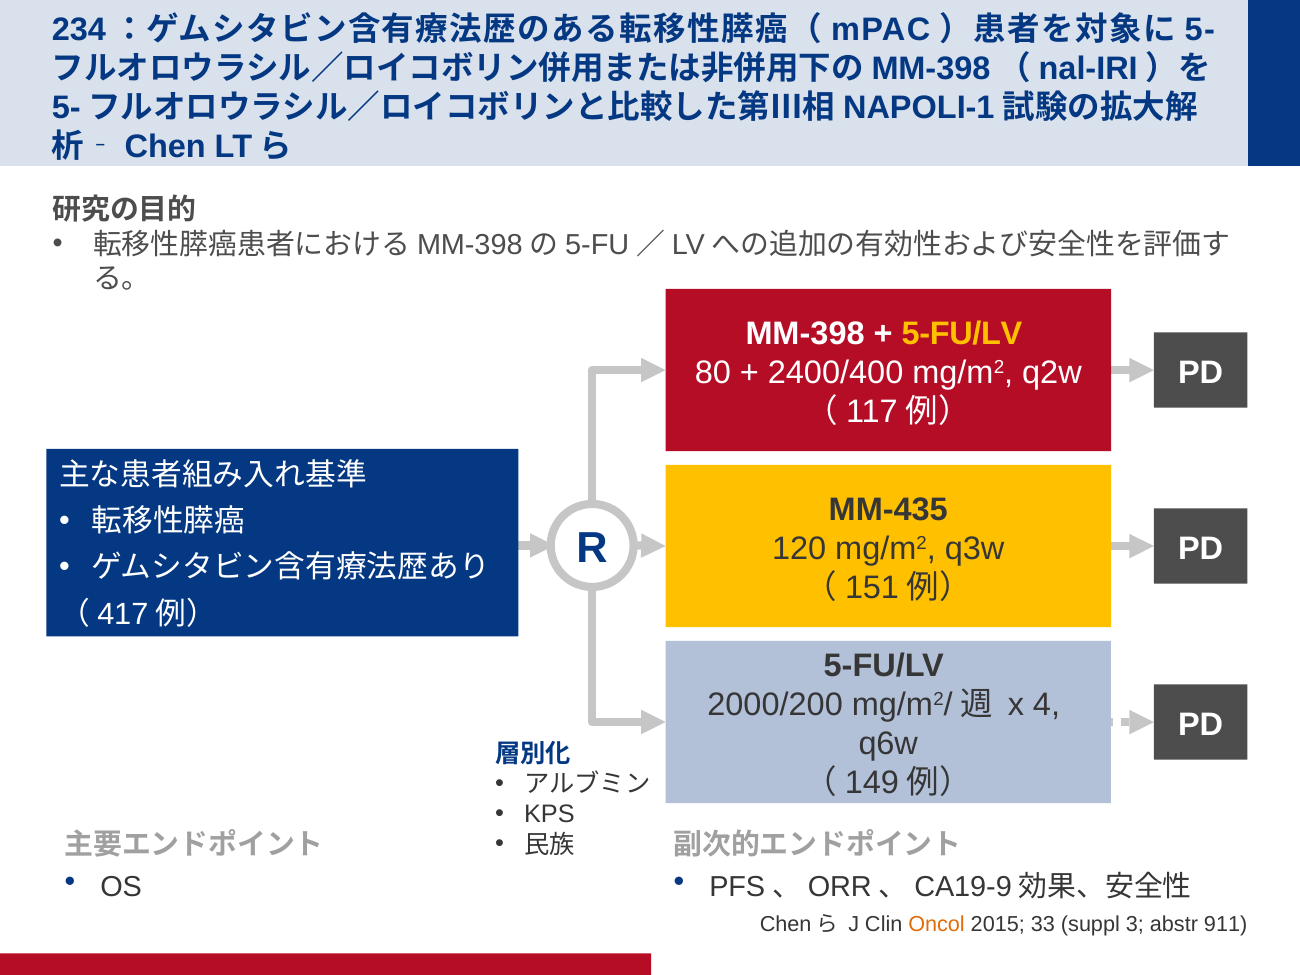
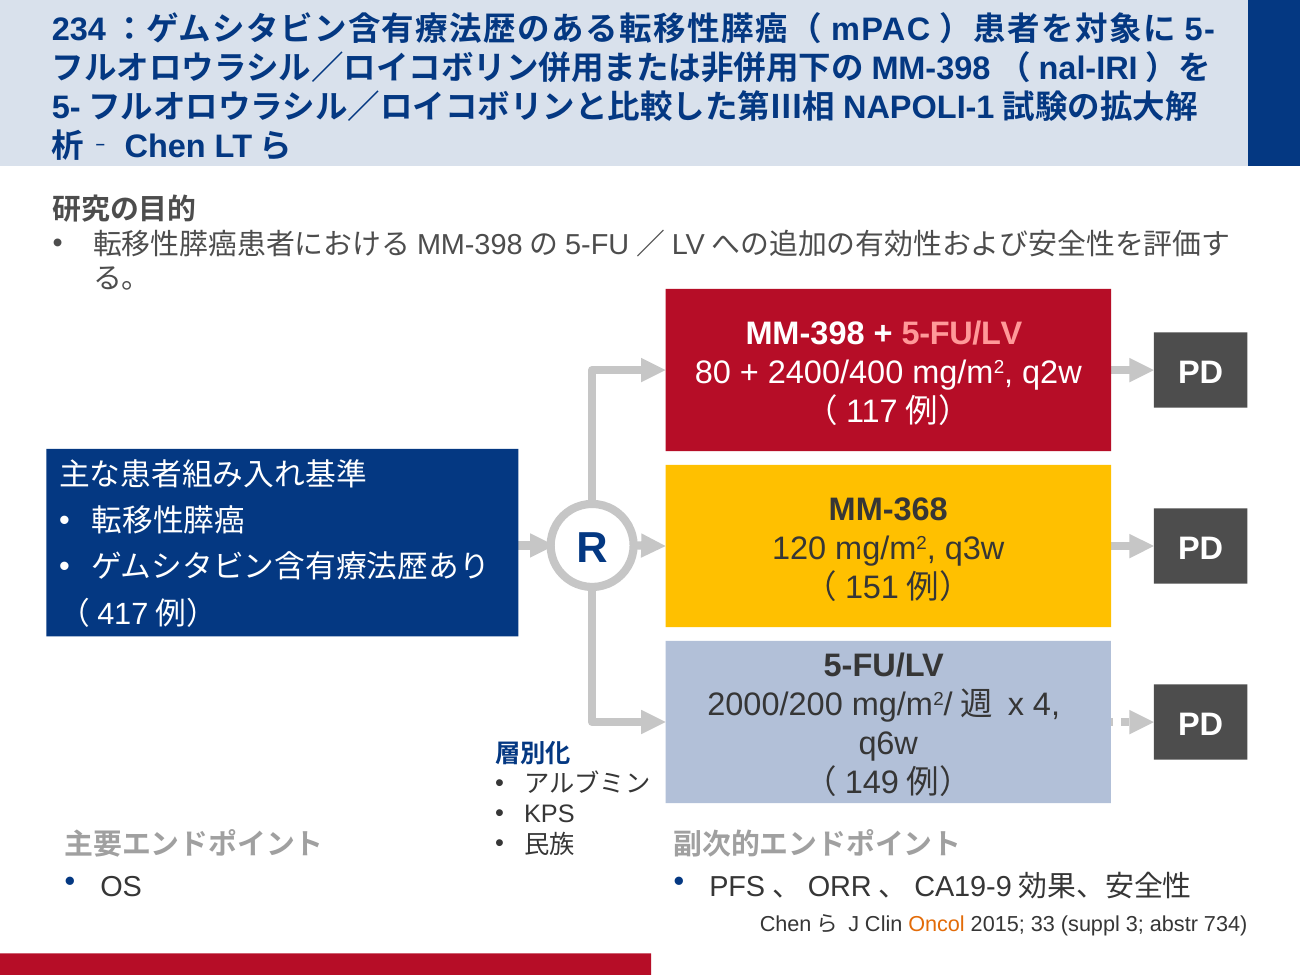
5-FU/LV colour: yellow -> pink (962, 333)
MM-435: MM-435 -> MM-368 (888, 509)
911: 911 -> 734 (1226, 924)
